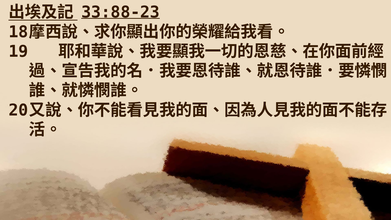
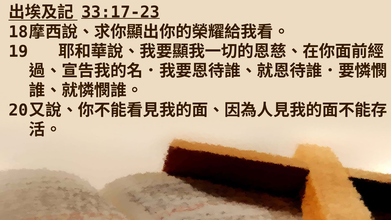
33:88-23: 33:88-23 -> 33:17-23 (121, 12)
